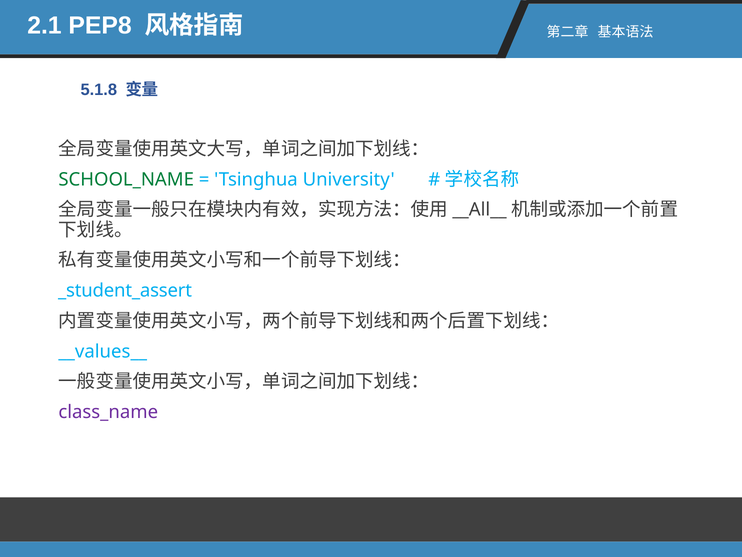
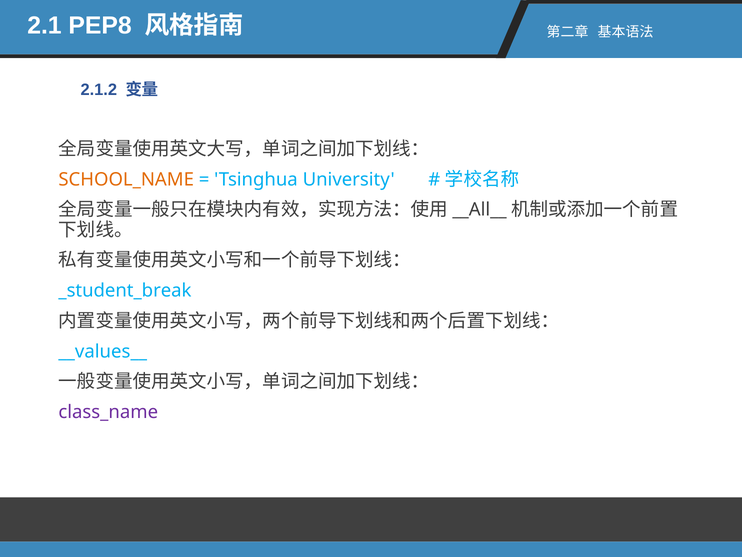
5.1.8: 5.1.8 -> 2.1.2 (99, 90)
SCHOOL_NAME colour: green -> orange (126, 179)
_student_assert: _student_assert -> _student_break (125, 290)
